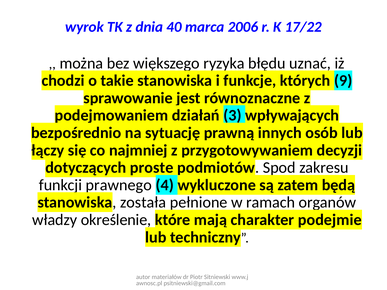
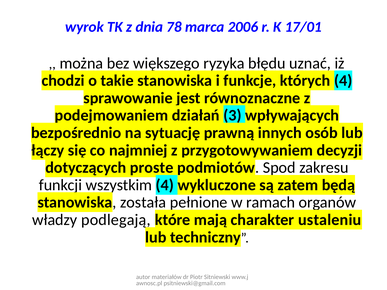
40: 40 -> 78 (174, 27)
17/22: 17/22 -> 17/01 (303, 27)
których 9: 9 -> 4 (343, 81)
prawnego: prawnego -> wszystkim (119, 185)
określenie: określenie -> podlegają (116, 220)
podejmie: podejmie -> ustaleniu (330, 220)
